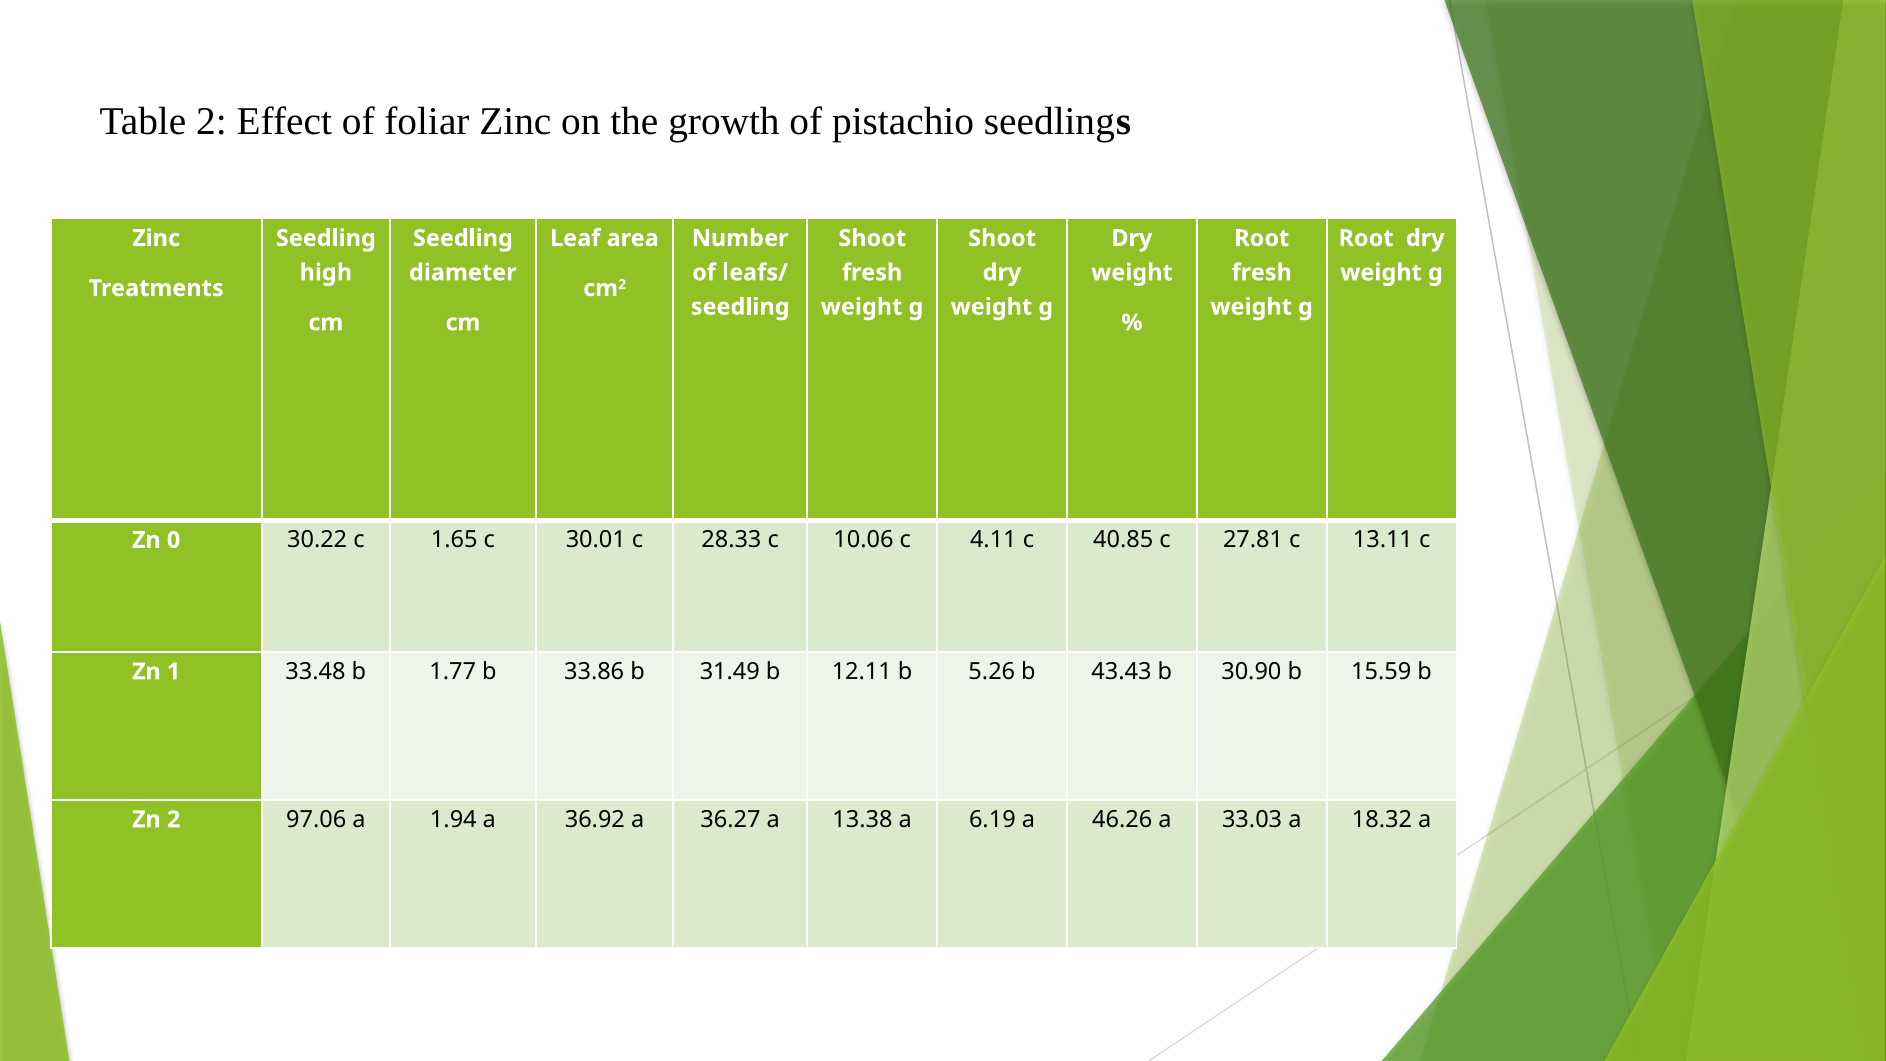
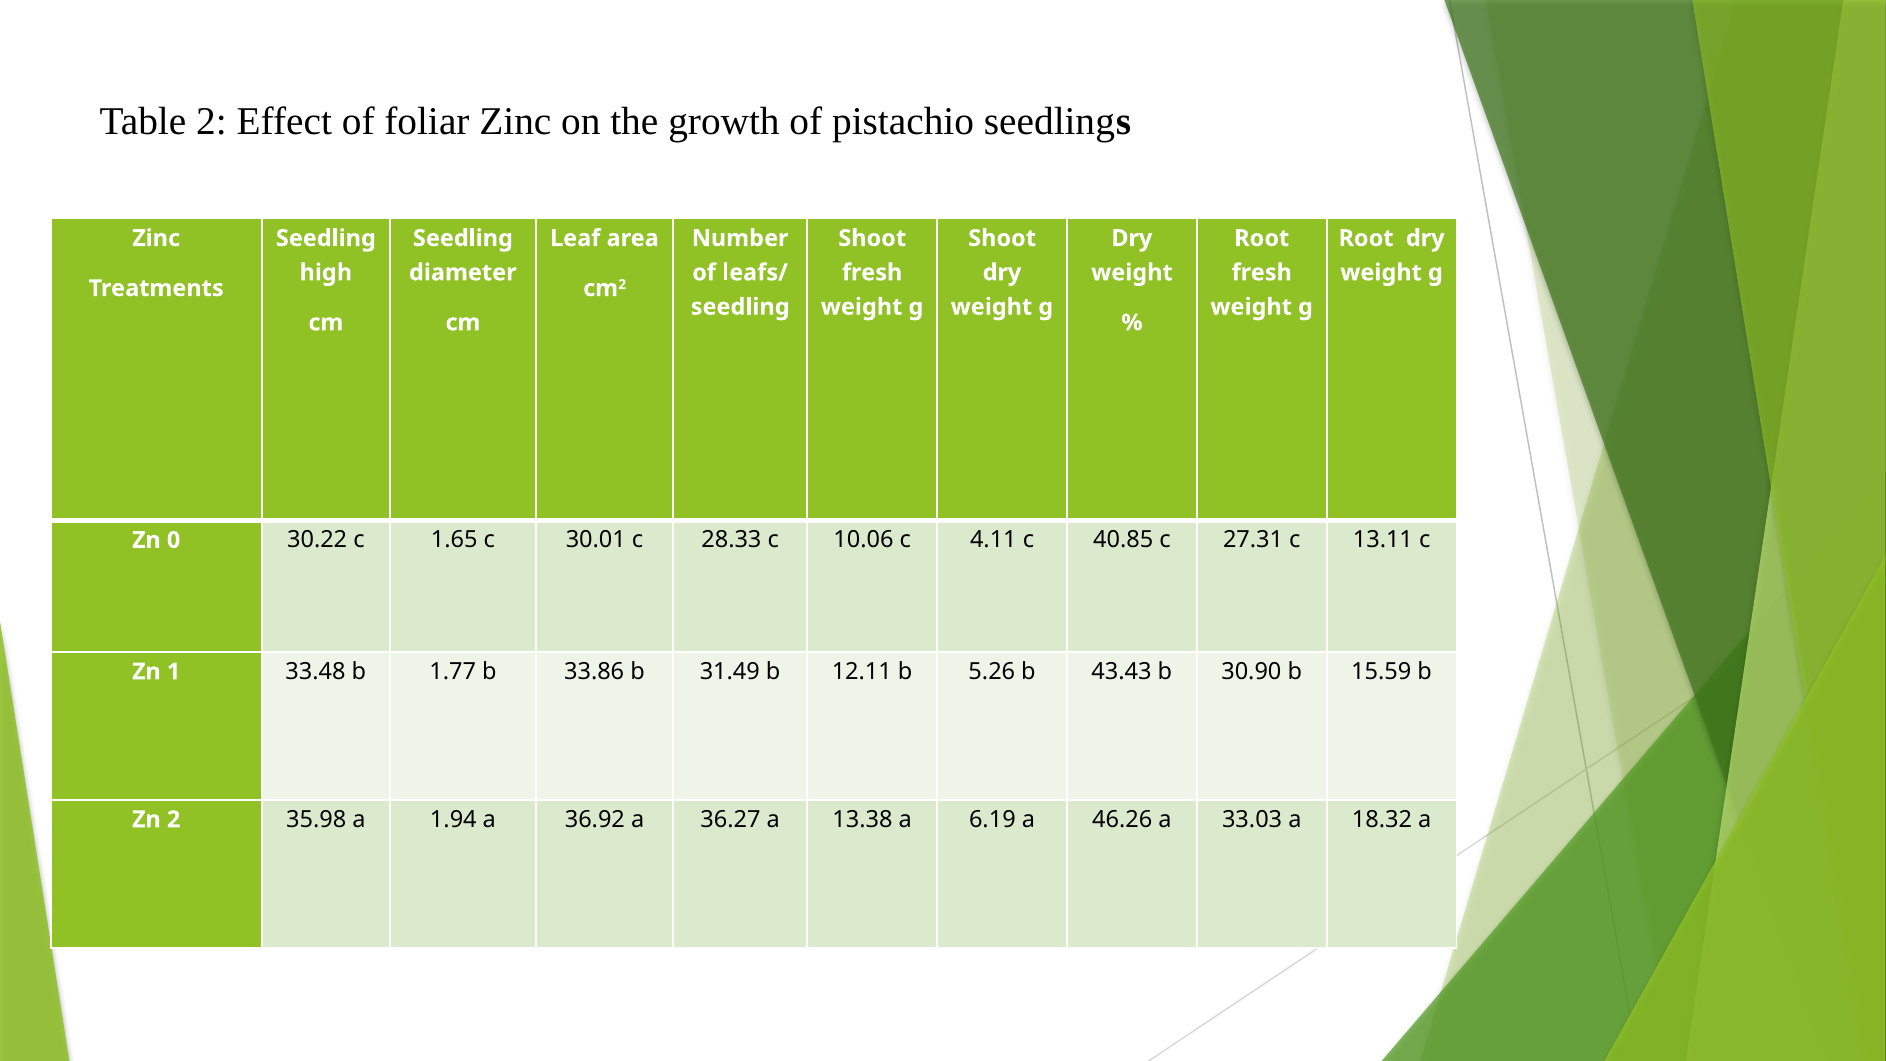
27.81: 27.81 -> 27.31 (1253, 540)
97.06: 97.06 -> 35.98 (316, 819)
